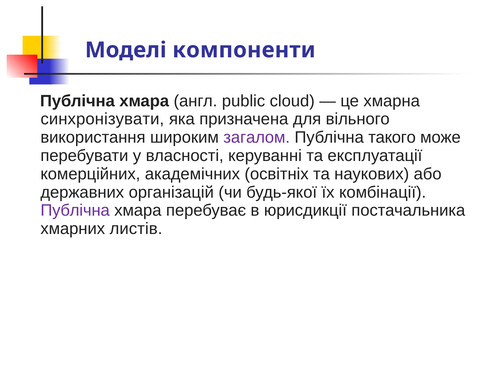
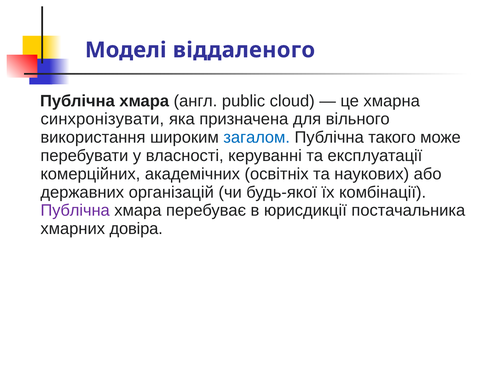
компоненти: компоненти -> віддаленого (244, 50)
загалом colour: purple -> blue (257, 137)
листів: листів -> довіра (136, 229)
